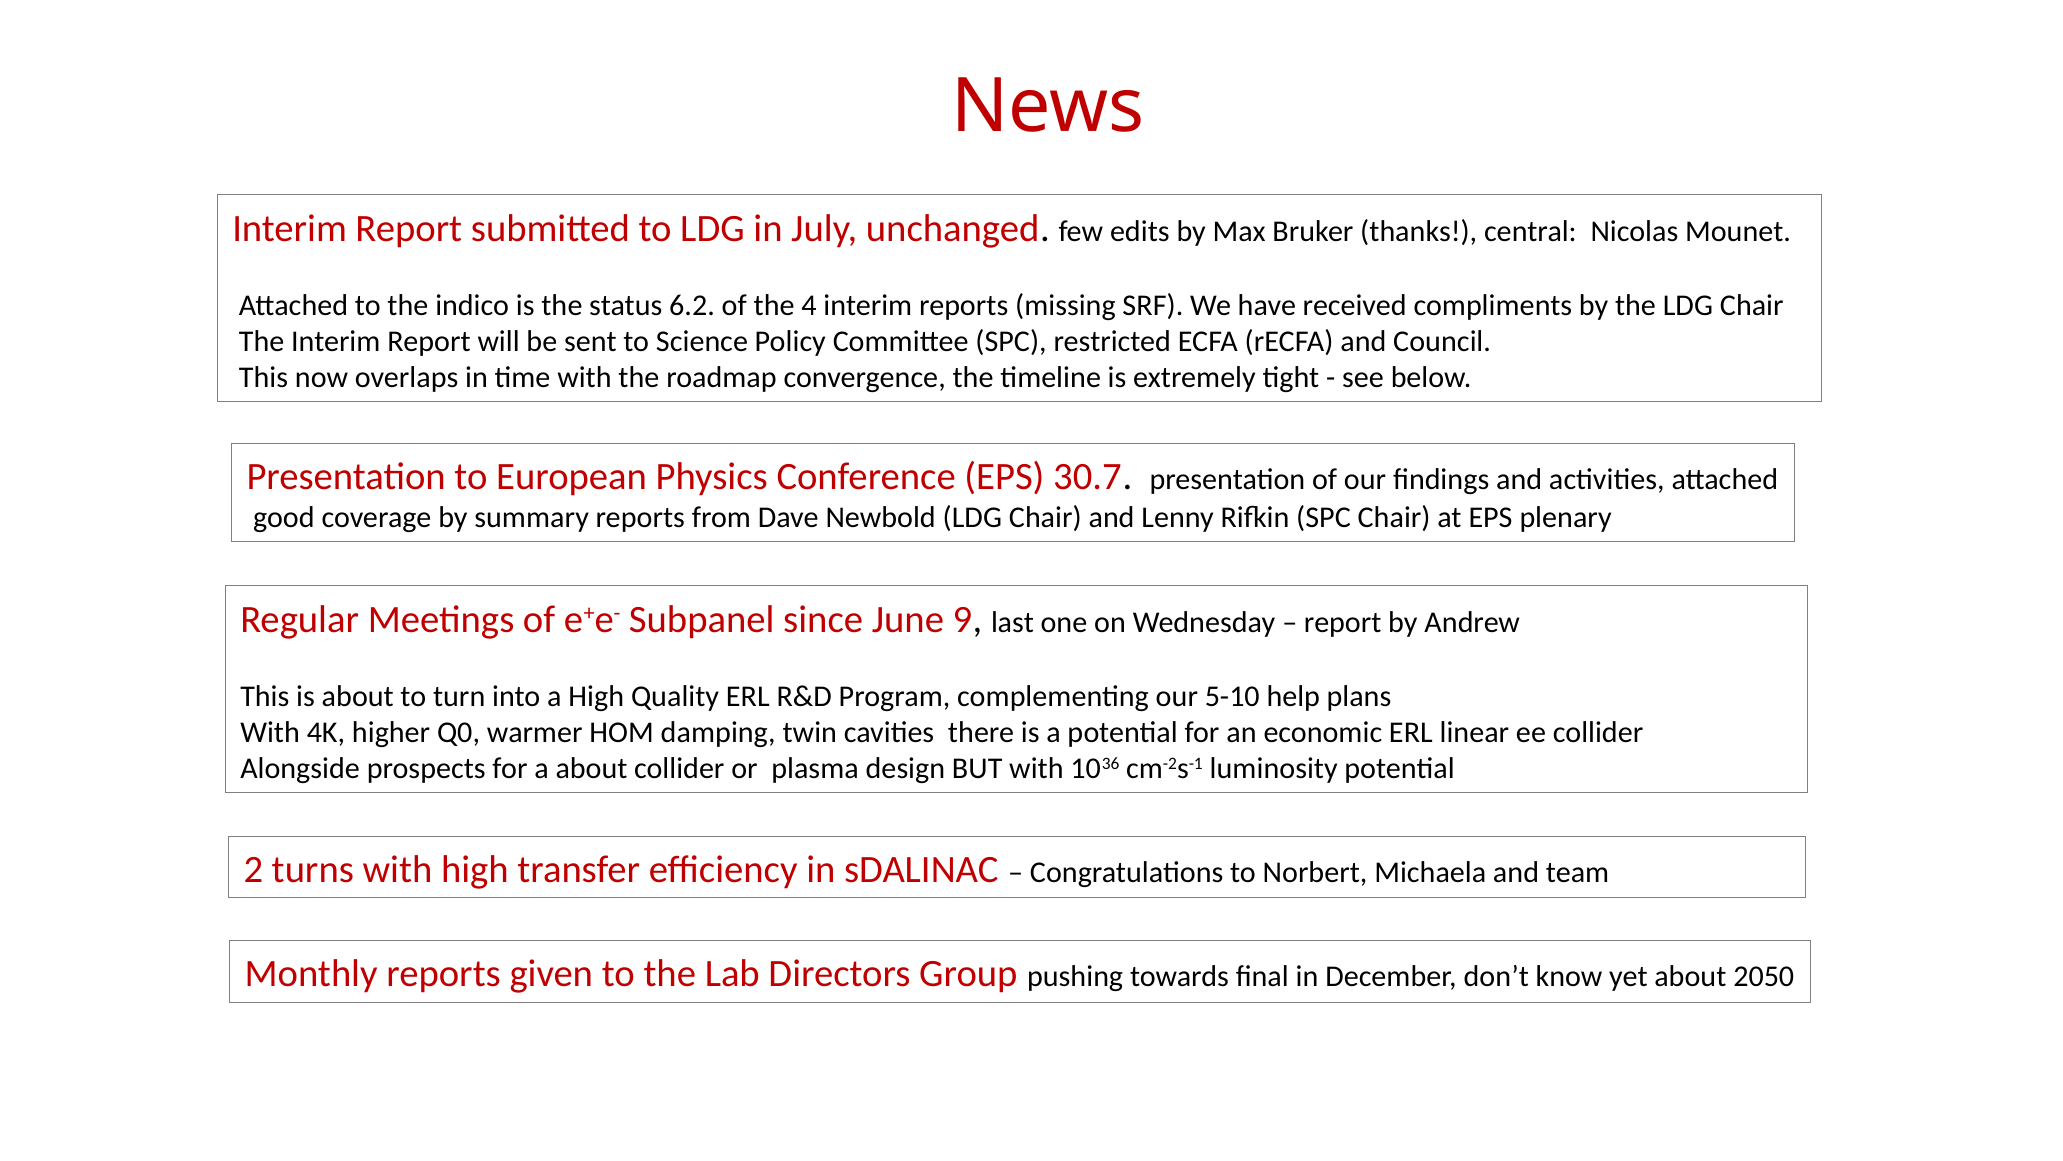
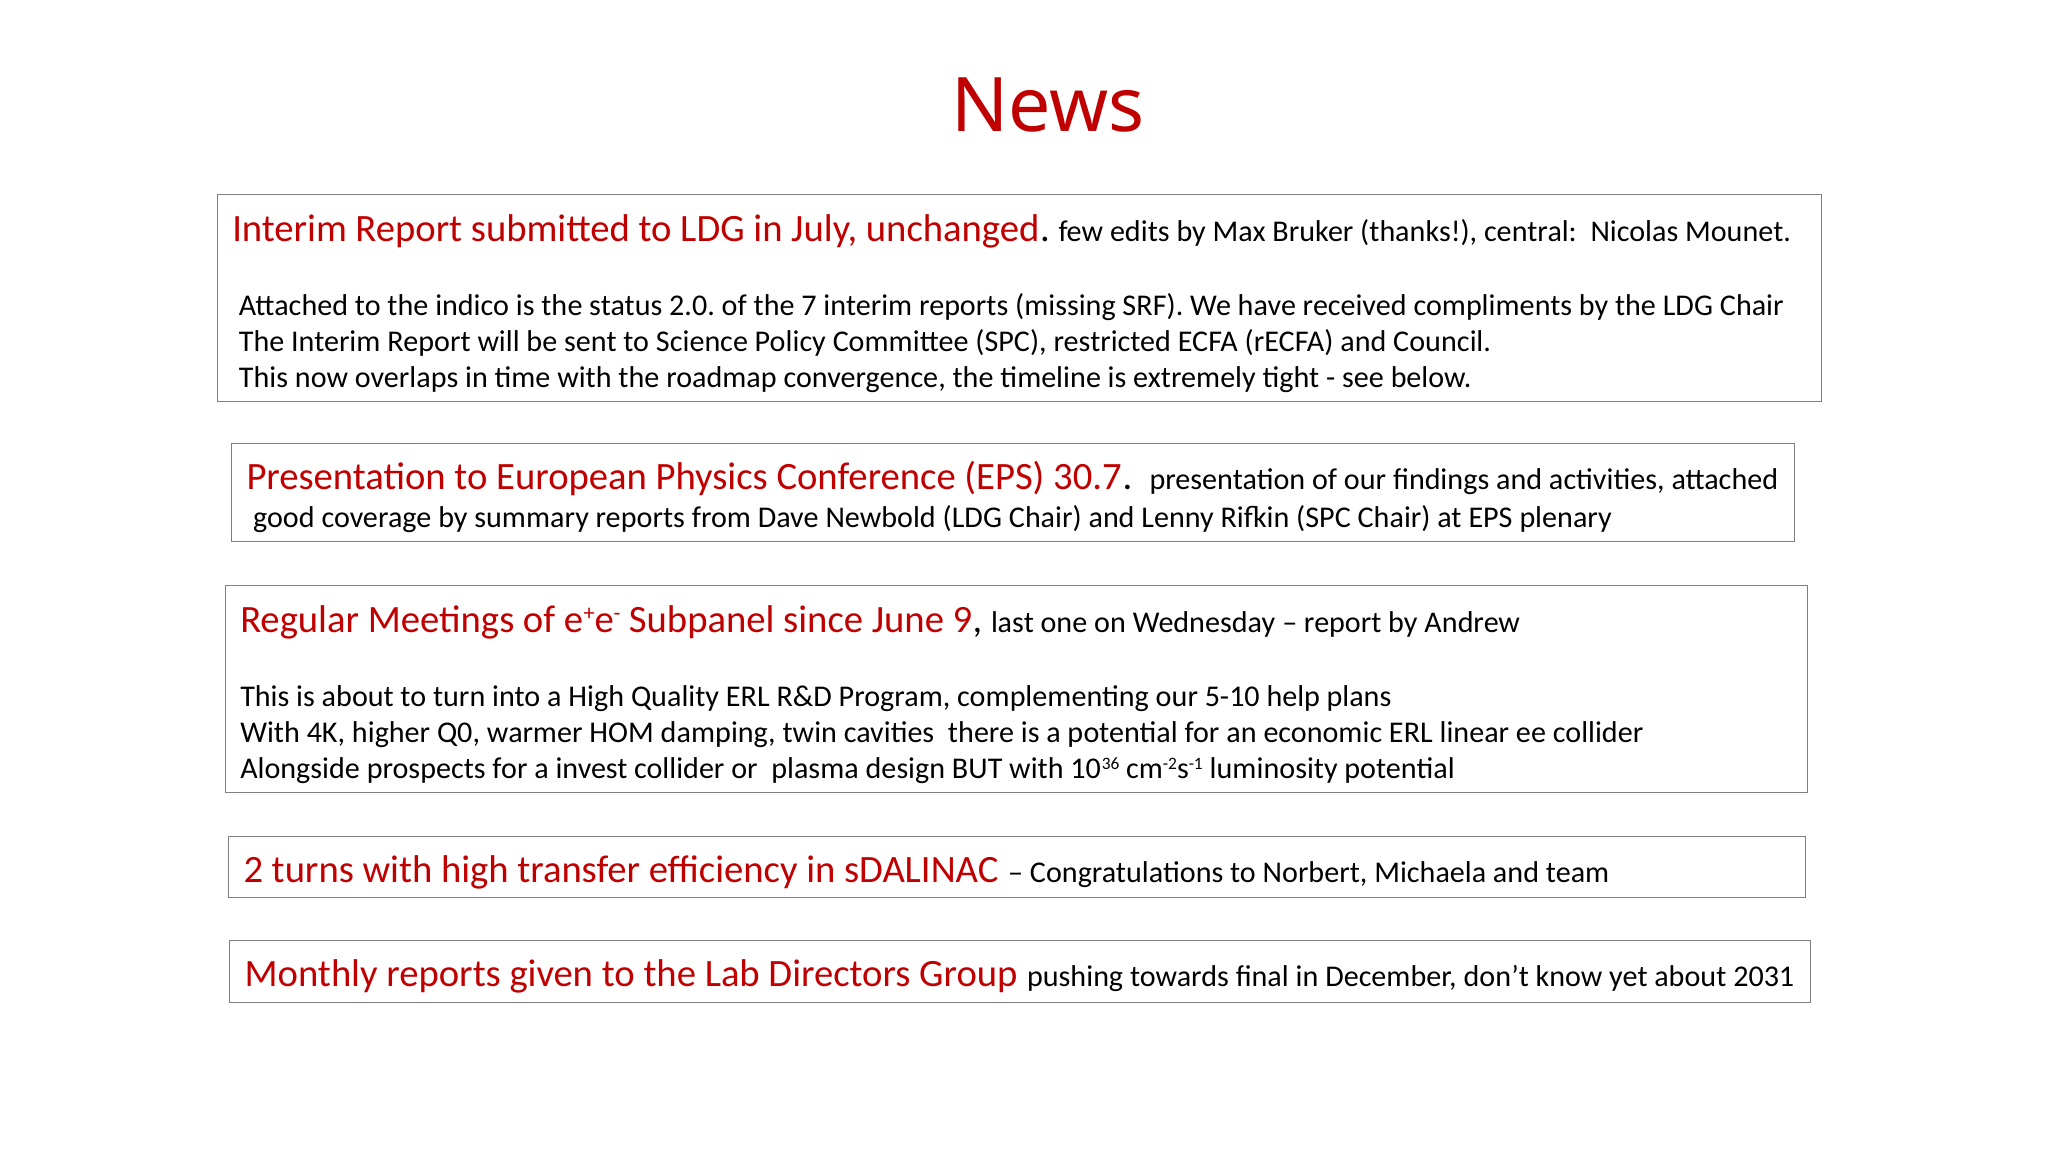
6.2: 6.2 -> 2.0 (692, 305)
4: 4 -> 7 (809, 305)
a about: about -> invest (592, 768)
2050: 2050 -> 2031 (1764, 977)
